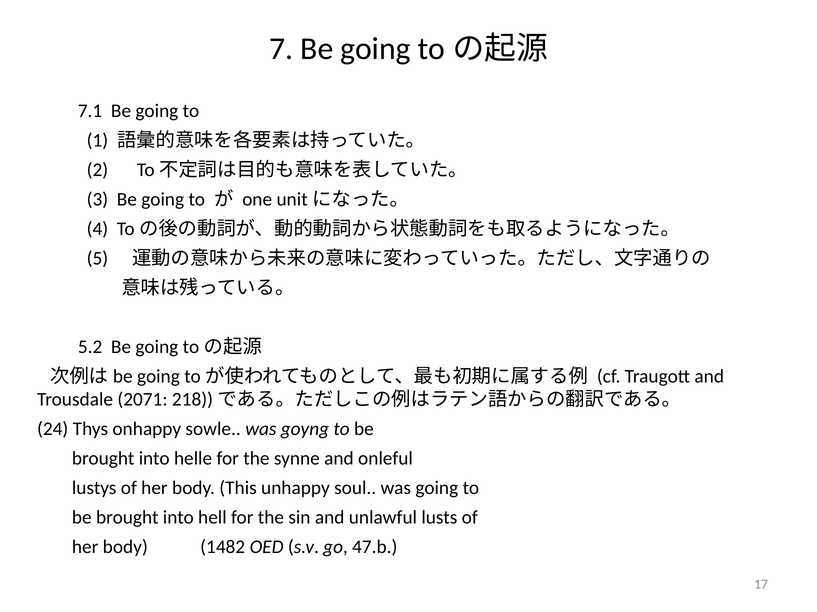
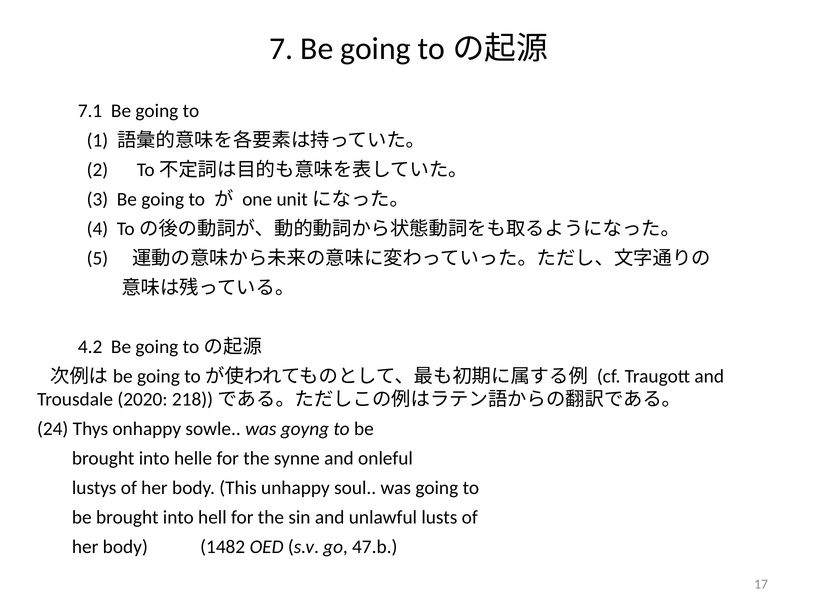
5.2: 5.2 -> 4.2 (90, 347)
2071: 2071 -> 2020 (142, 400)
